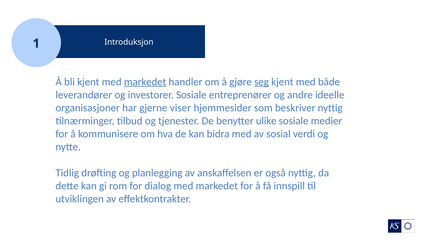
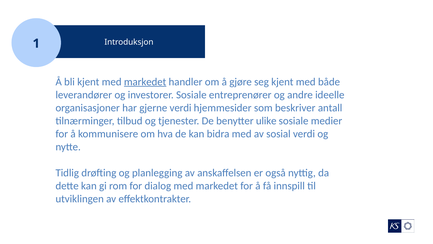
seg underline: present -> none (262, 82)
gjerne viser: viser -> verdi (181, 108)
beskriver nyttig: nyttig -> antall (330, 108)
